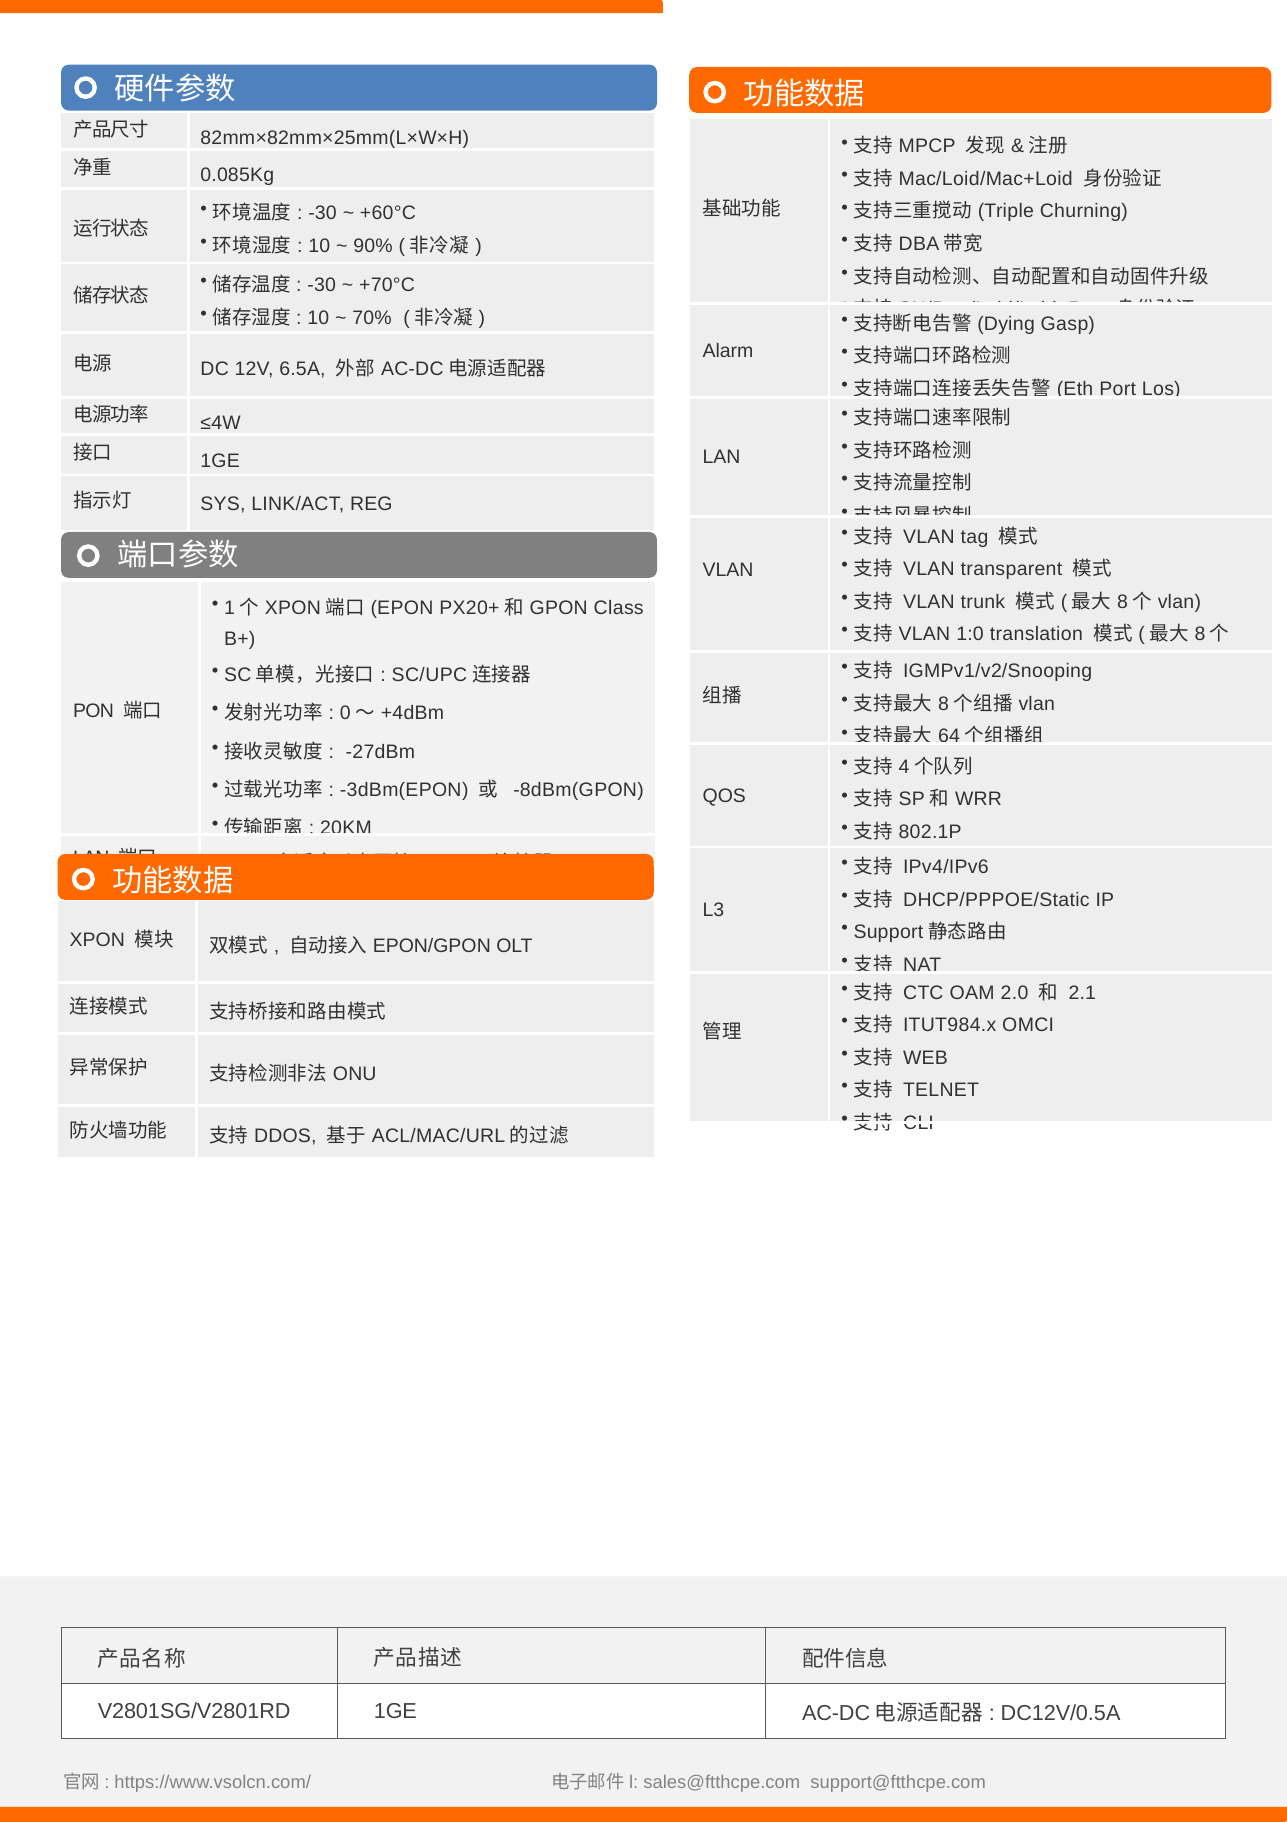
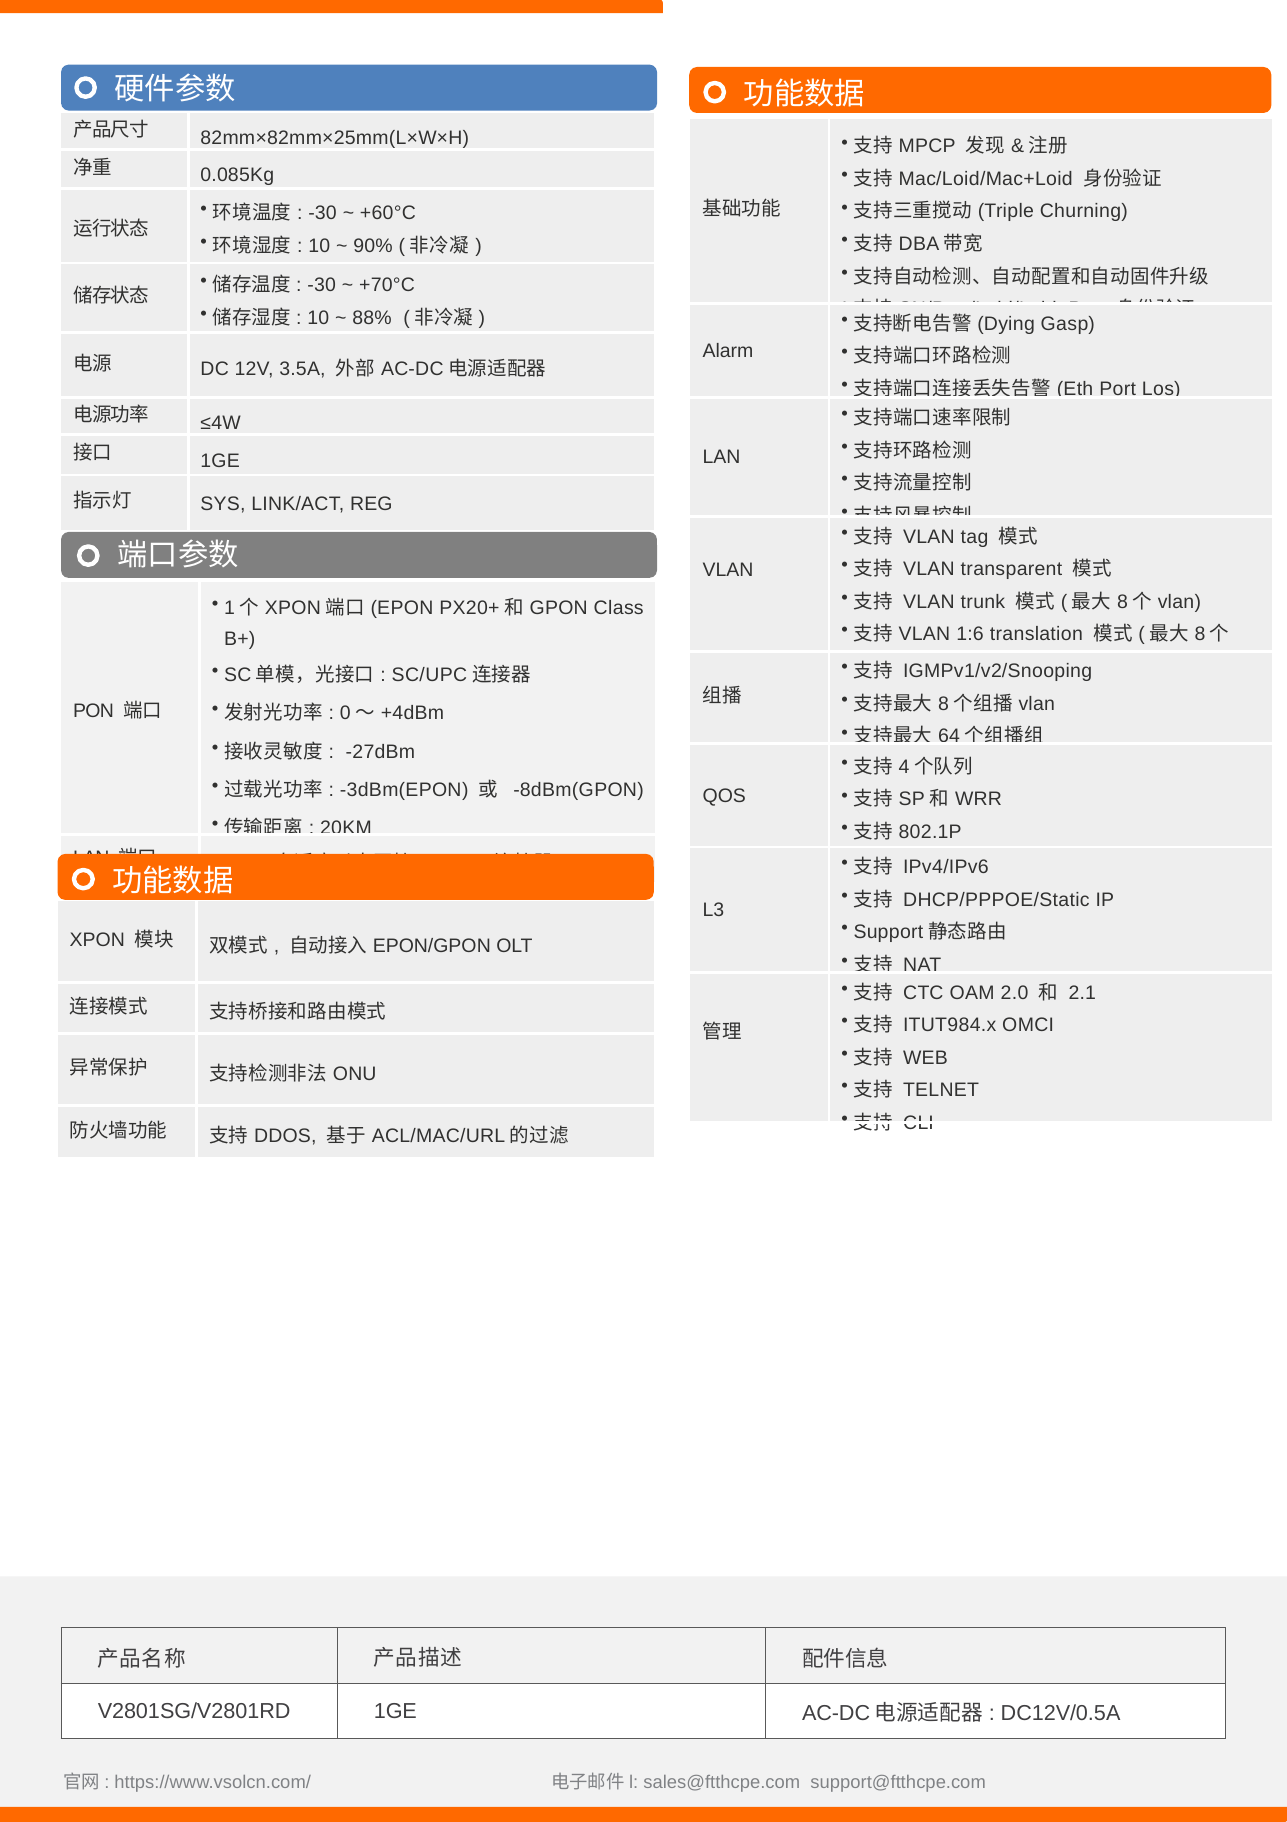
70%: 70% -> 88% (372, 318)
6.5A: 6.5A -> 3.5A (302, 369)
1:0: 1:0 -> 1:6 (970, 634)
